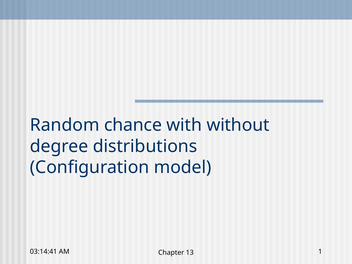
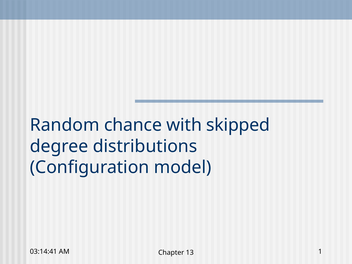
without: without -> skipped (238, 125)
